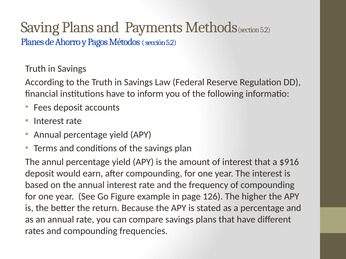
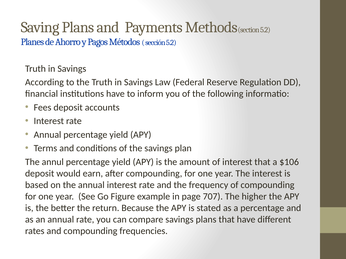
$916: $916 -> $106 (289, 162)
126: 126 -> 707 (213, 197)
